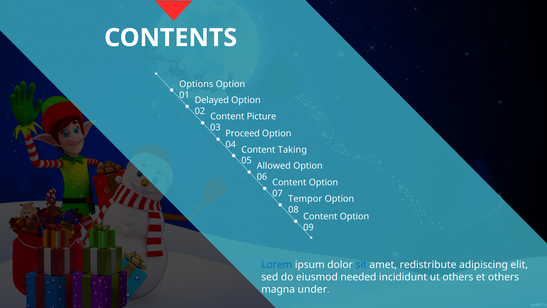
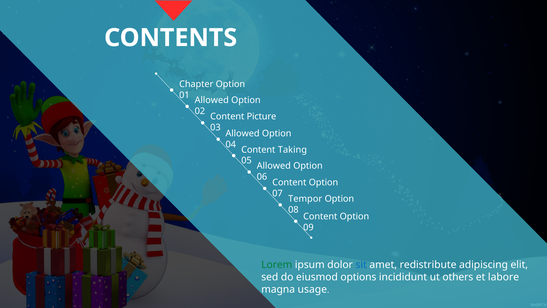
Options: Options -> Chapter (196, 84)
Delayed: Delayed -> Allowed (212, 100)
Proceed: Proceed -> Allowed (243, 133)
Lorem colour: blue -> green (277, 265)
needed: needed -> options (358, 277)
et others: others -> labore (504, 277)
under: under -> usage (312, 289)
